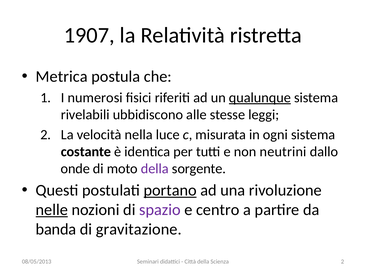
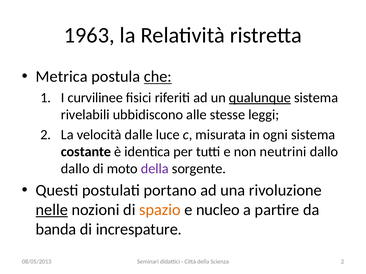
1907: 1907 -> 1963 (89, 35)
che underline: none -> present (158, 77)
numerosi: numerosi -> curvilinee (95, 98)
nella: nella -> dalle (139, 135)
onde: onde -> dallo (75, 169)
portano underline: present -> none (170, 191)
spazio colour: purple -> orange (160, 210)
centro: centro -> nucleo (218, 210)
gravitazione: gravitazione -> increspature (139, 230)
